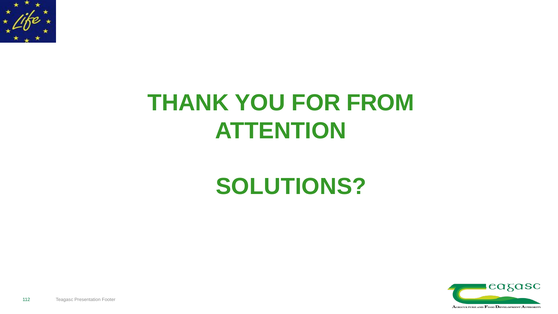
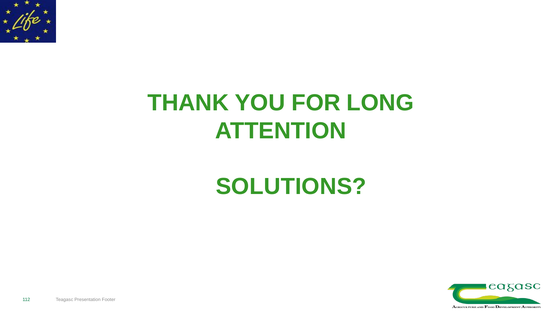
FROM: FROM -> LONG (380, 103)
